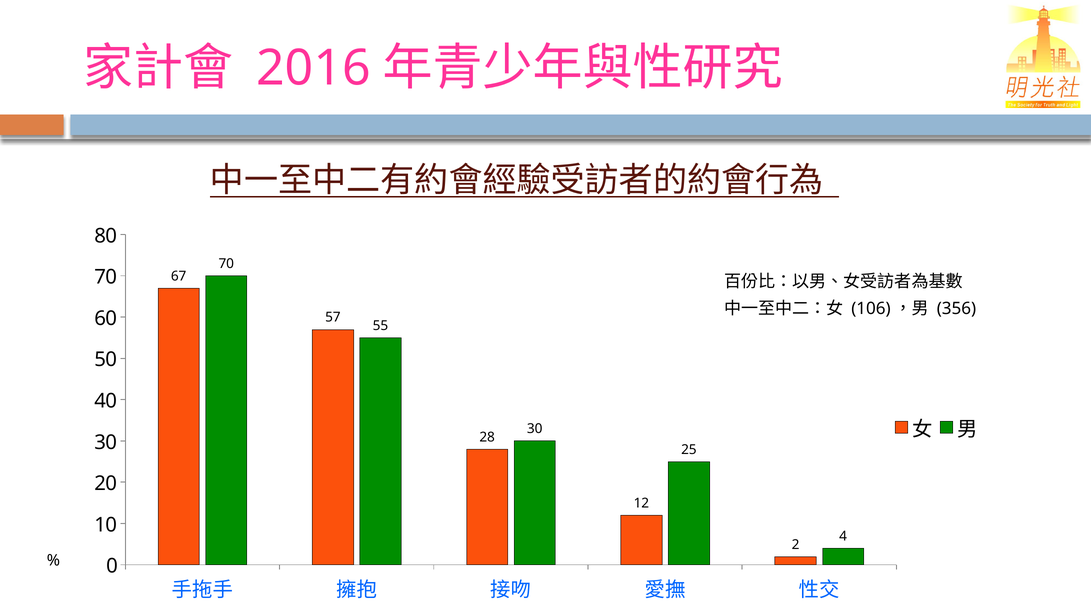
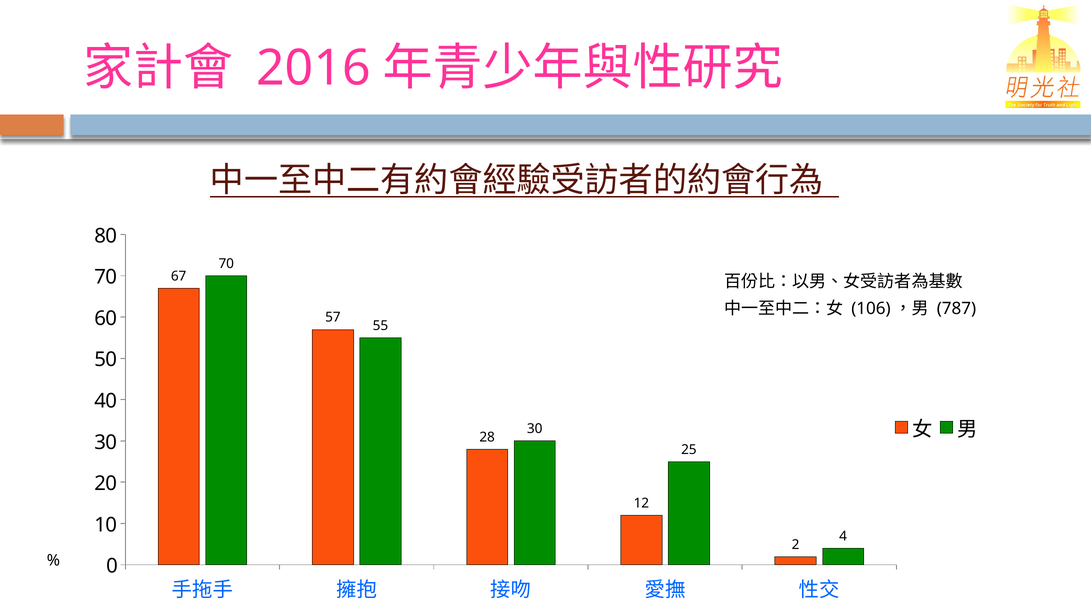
356: 356 -> 787 (956, 309)
